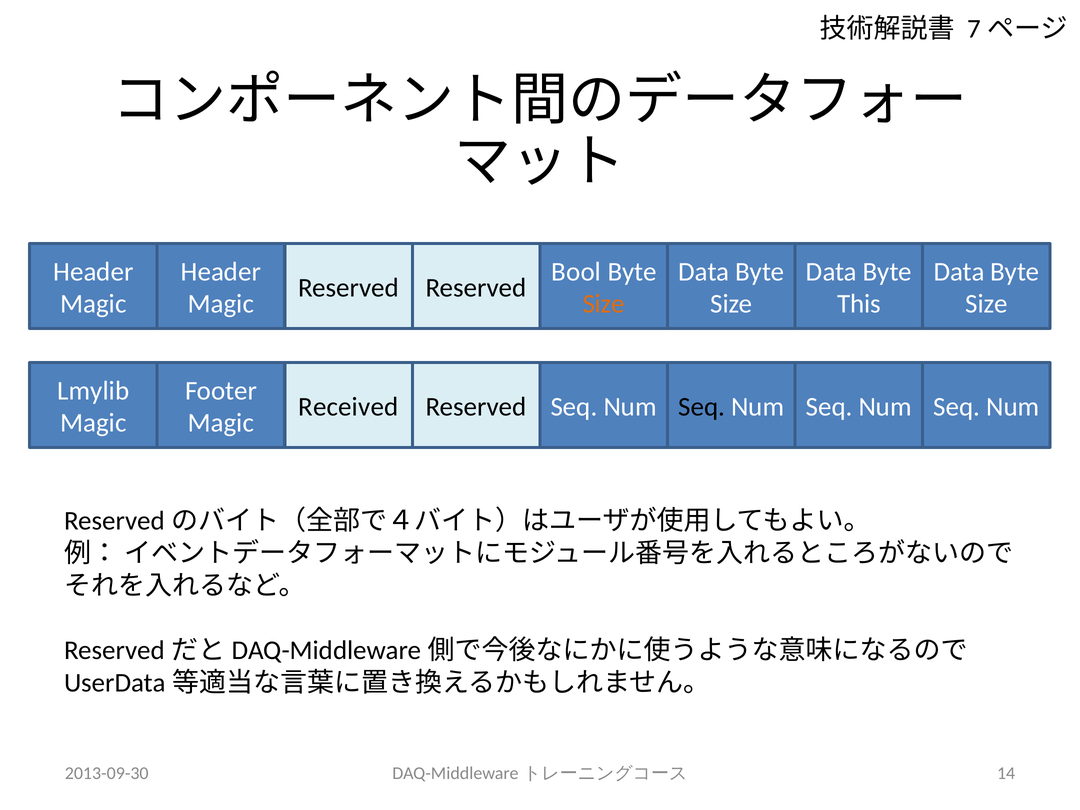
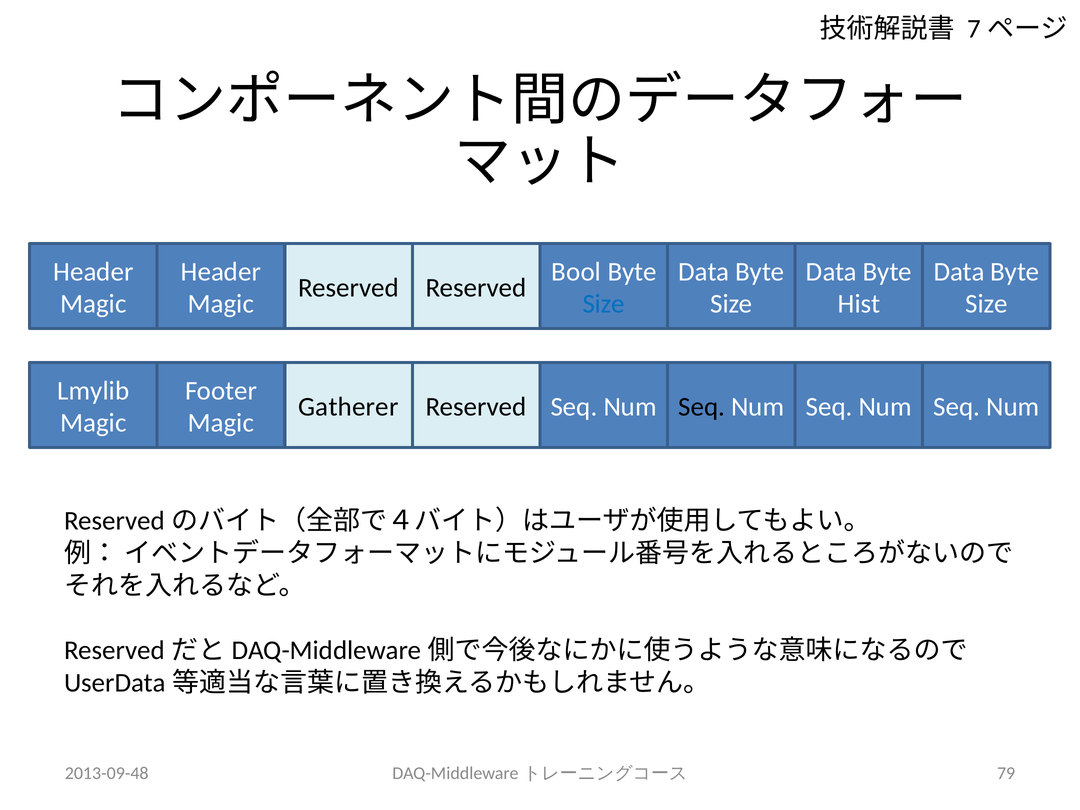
Size colour: orange -> blue (604, 304)
This: This -> Hist (859, 304)
Received: Received -> Gatherer (348, 407)
2013-09-30: 2013-09-30 -> 2013-09-48 (107, 774)
14: 14 -> 79 (1006, 773)
